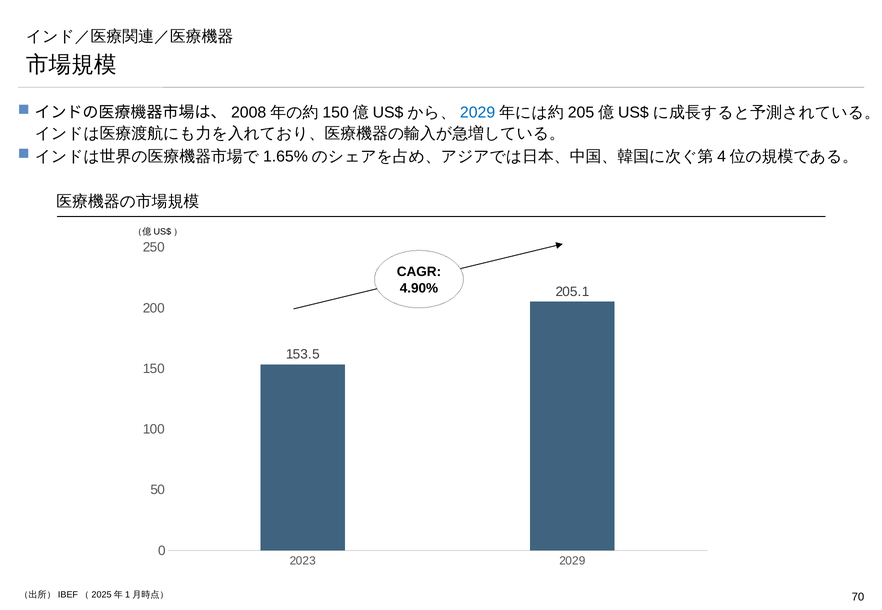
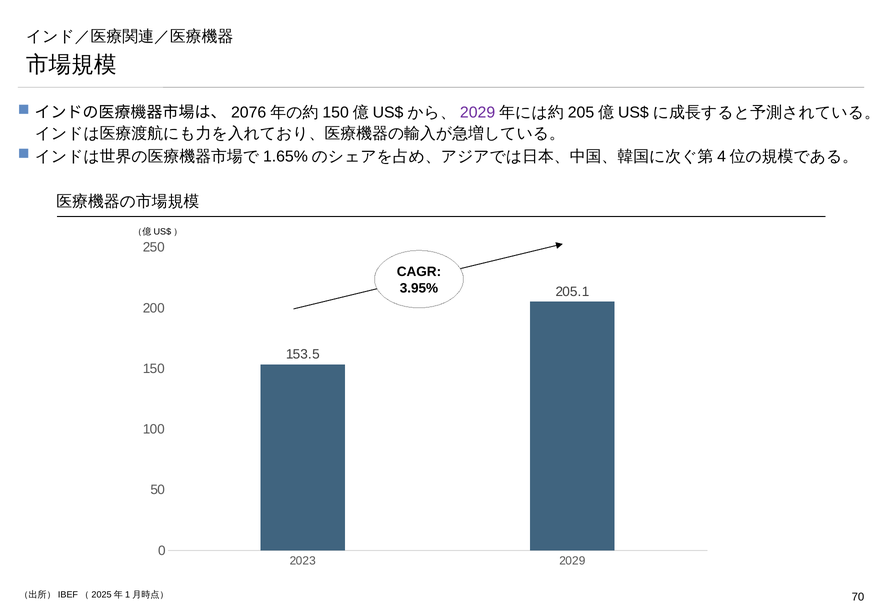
2008: 2008 -> 2076 (249, 113)
2029 colour: blue -> purple (478, 113)
4.90%: 4.90% -> 3.95% (419, 288)
